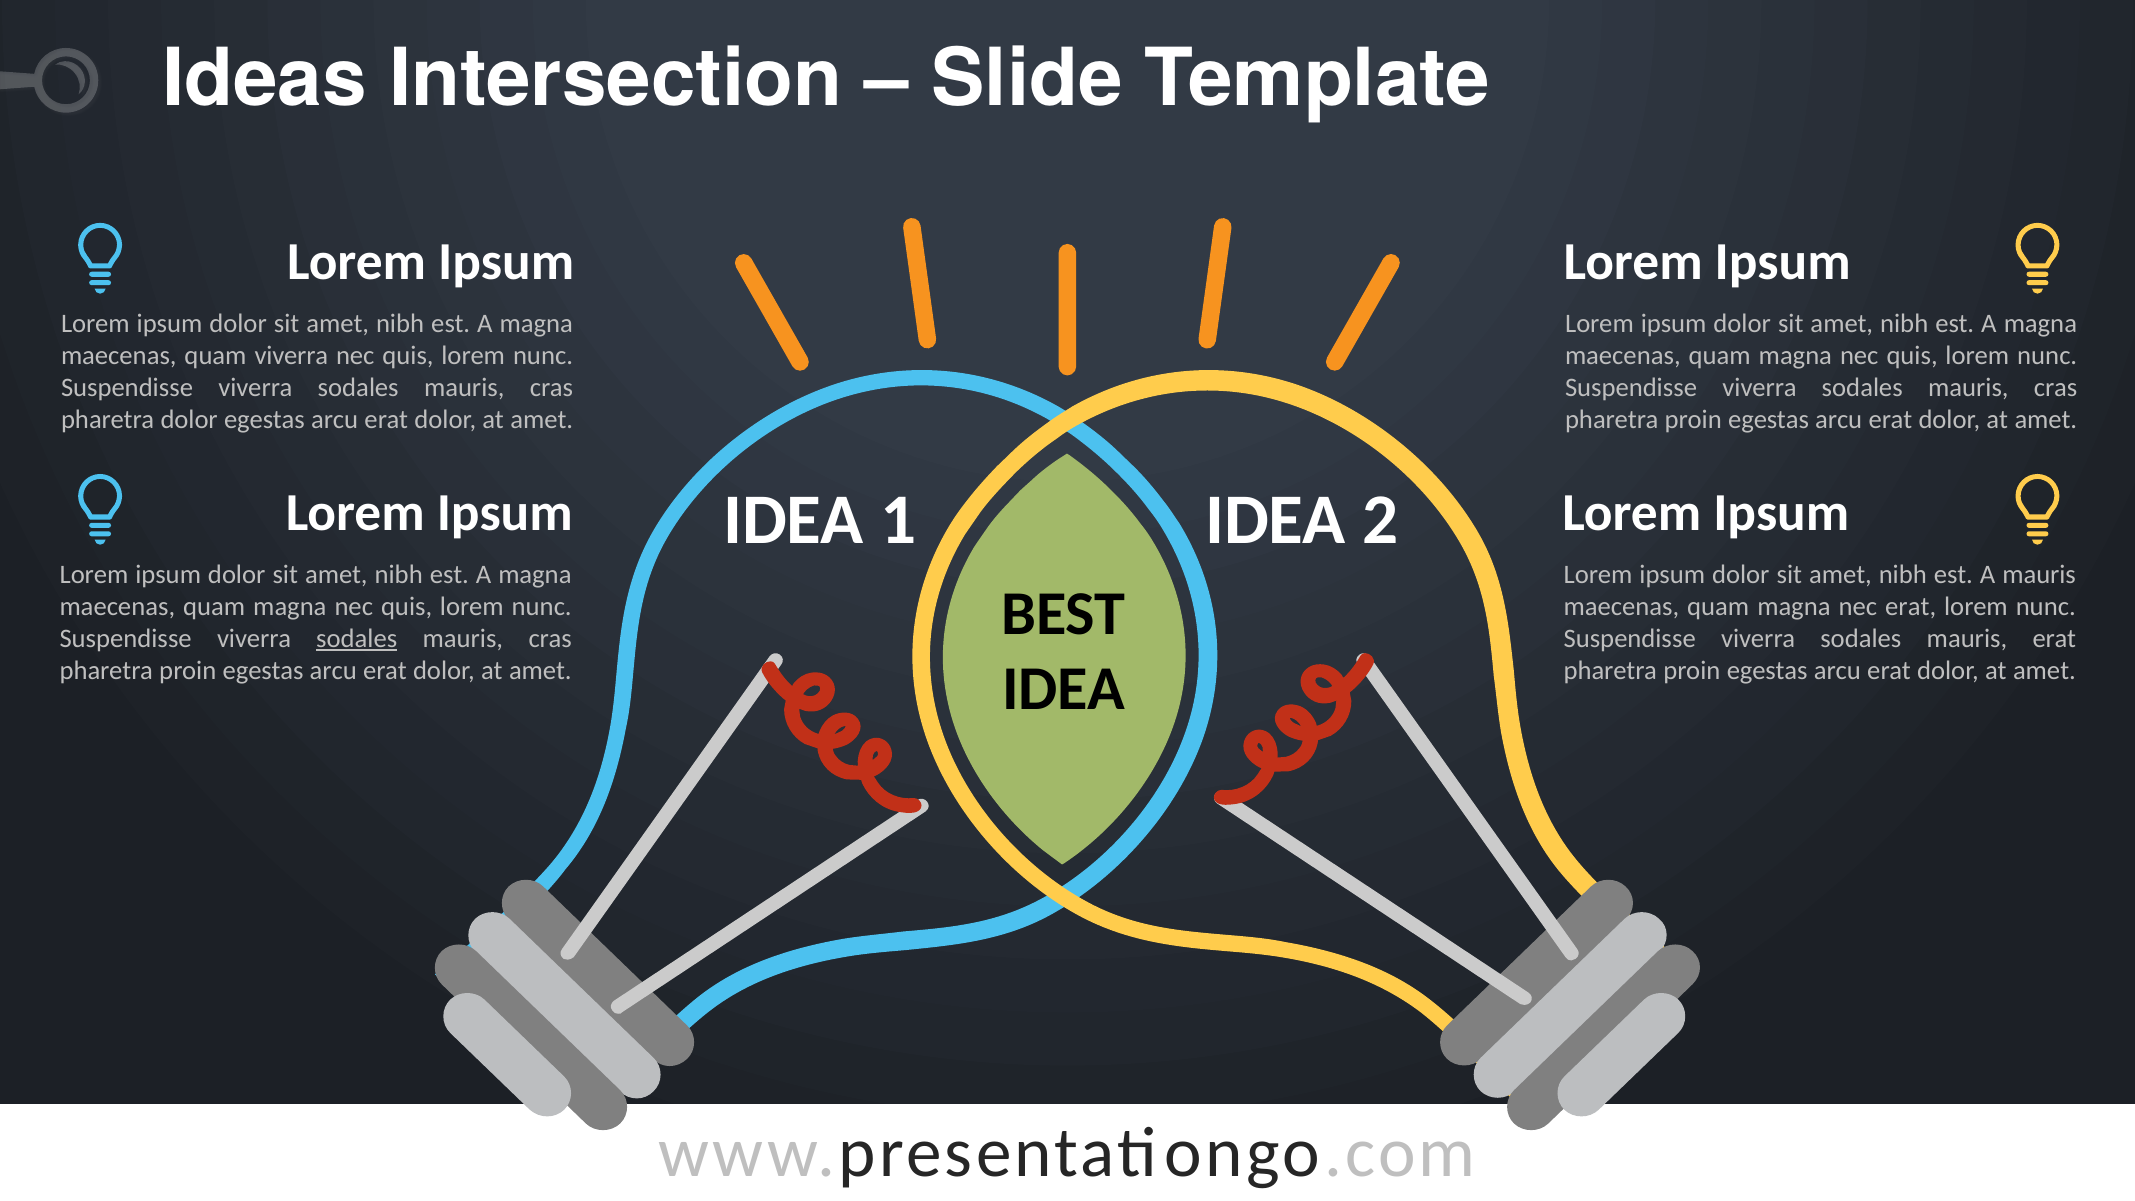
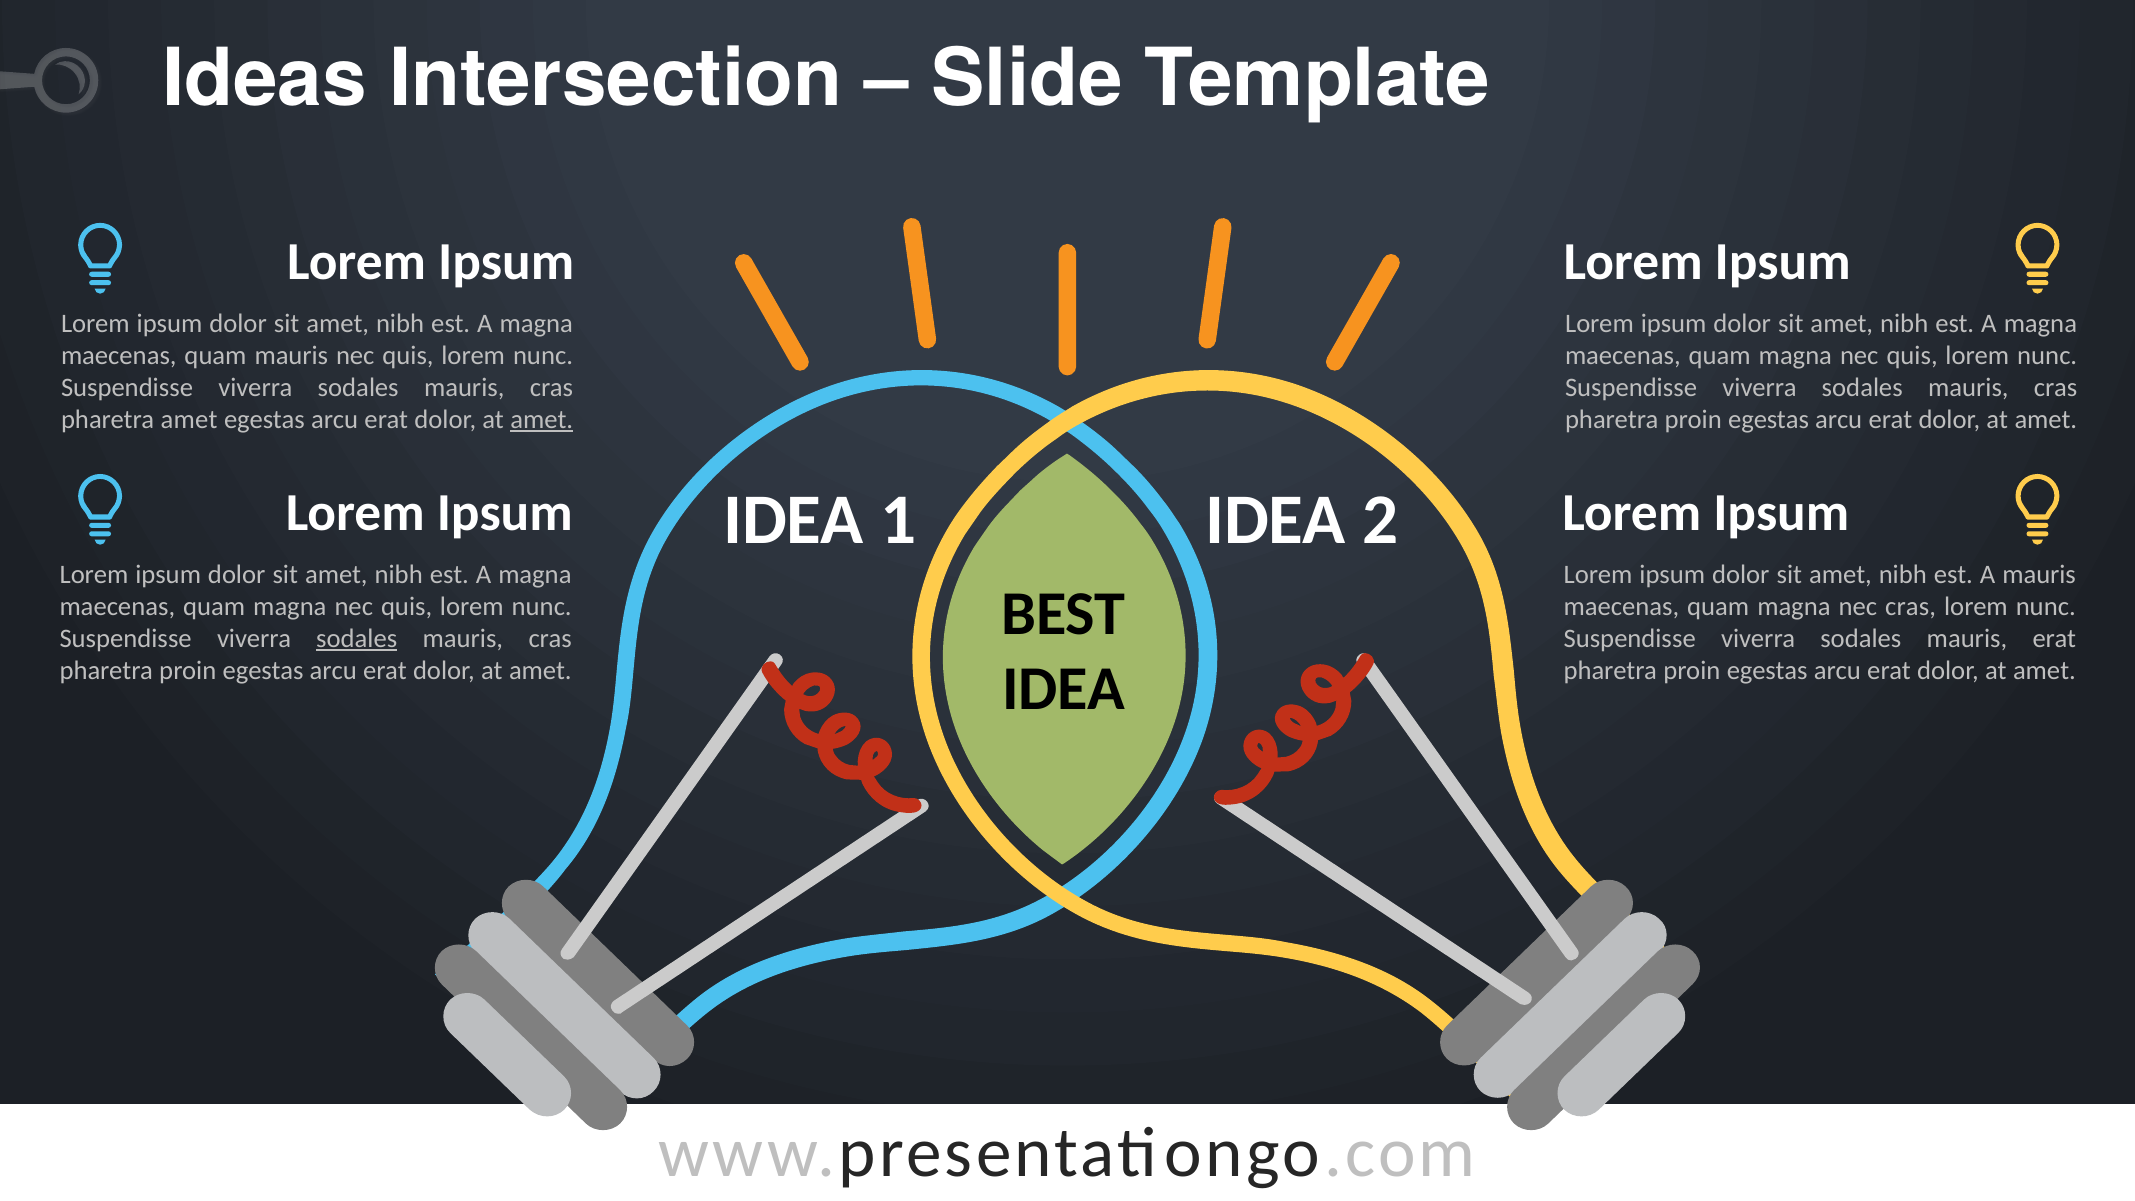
quam viverra: viverra -> mauris (291, 356)
pharetra dolor: dolor -> amet (189, 420)
amet underline: none -> present (542, 420)
nec erat: erat -> cras (1911, 606)
